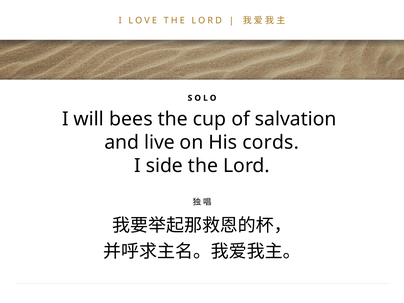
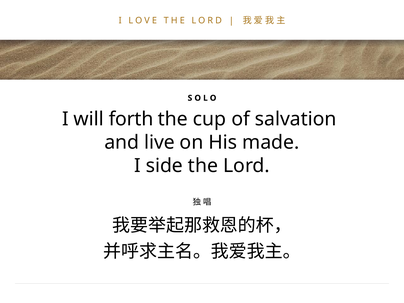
bees: bees -> forth (131, 119)
cords: cords -> made (271, 142)
